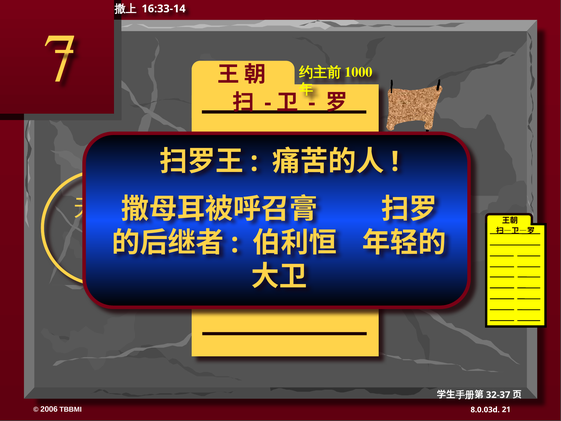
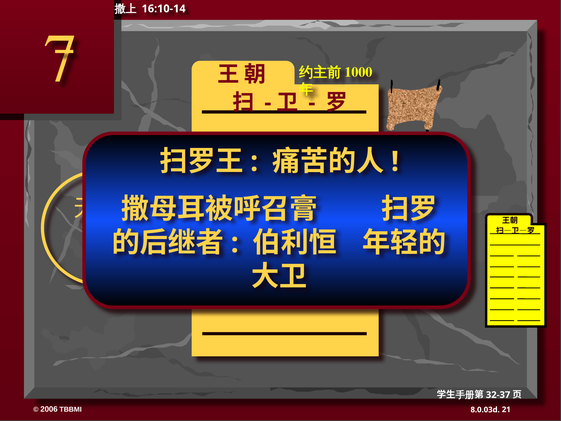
16:33-14: 16:33-14 -> 16:10-14 (164, 9)
